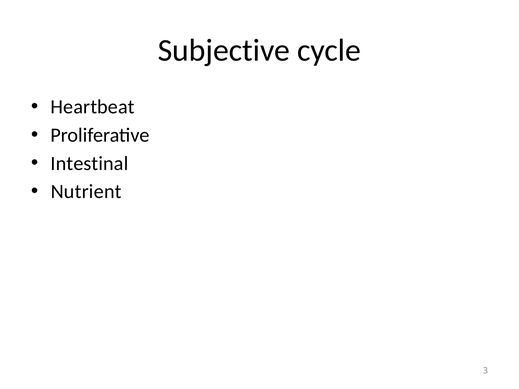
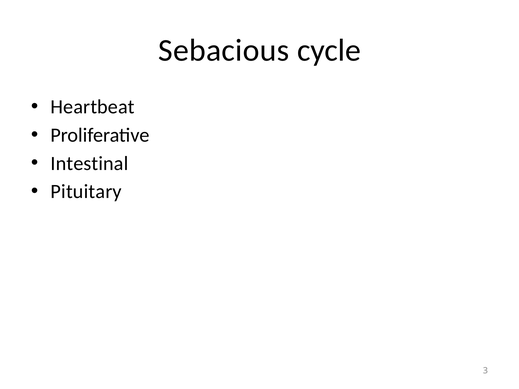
Subjective: Subjective -> Sebacious (224, 50)
Nutrient: Nutrient -> Pituitary (86, 192)
